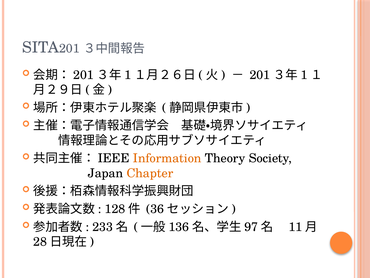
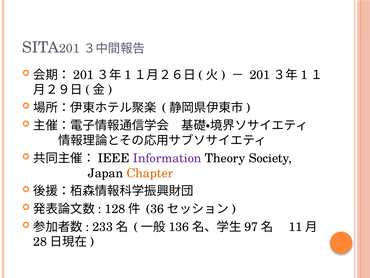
Information colour: orange -> purple (167, 158)
